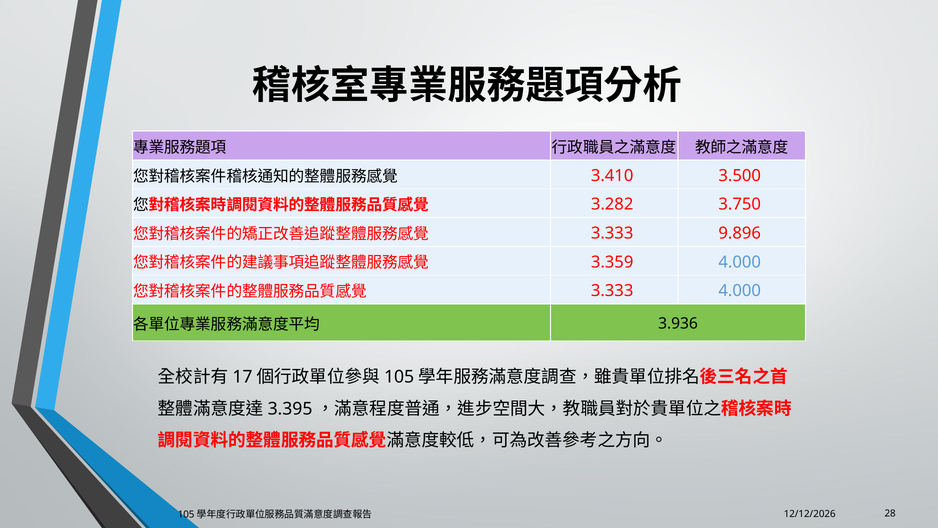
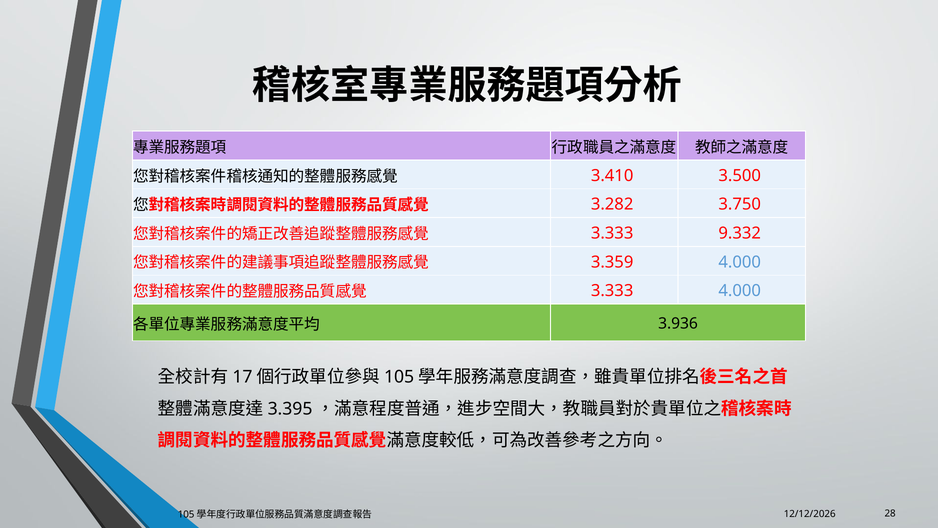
9.896: 9.896 -> 9.332 (740, 233)
